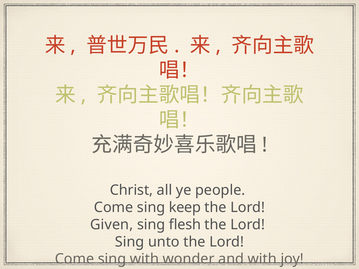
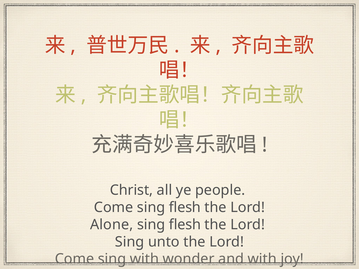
Come sing keep: keep -> flesh (185, 208)
Given: Given -> Alone (112, 225)
